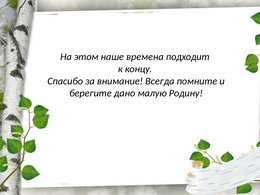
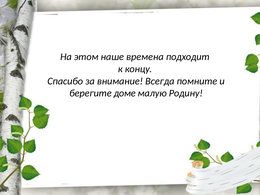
дано: дано -> доме (125, 93)
